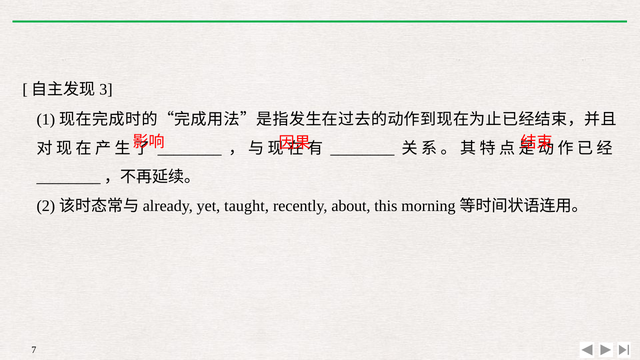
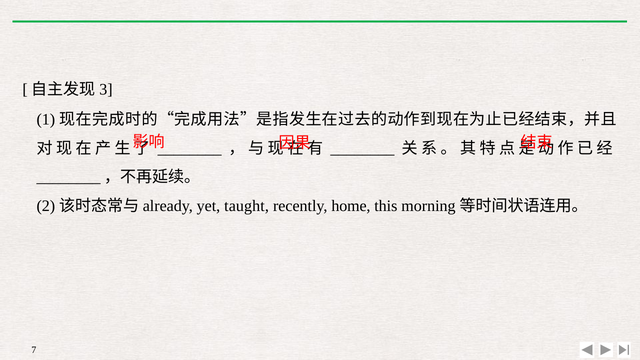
about: about -> home (351, 206)
